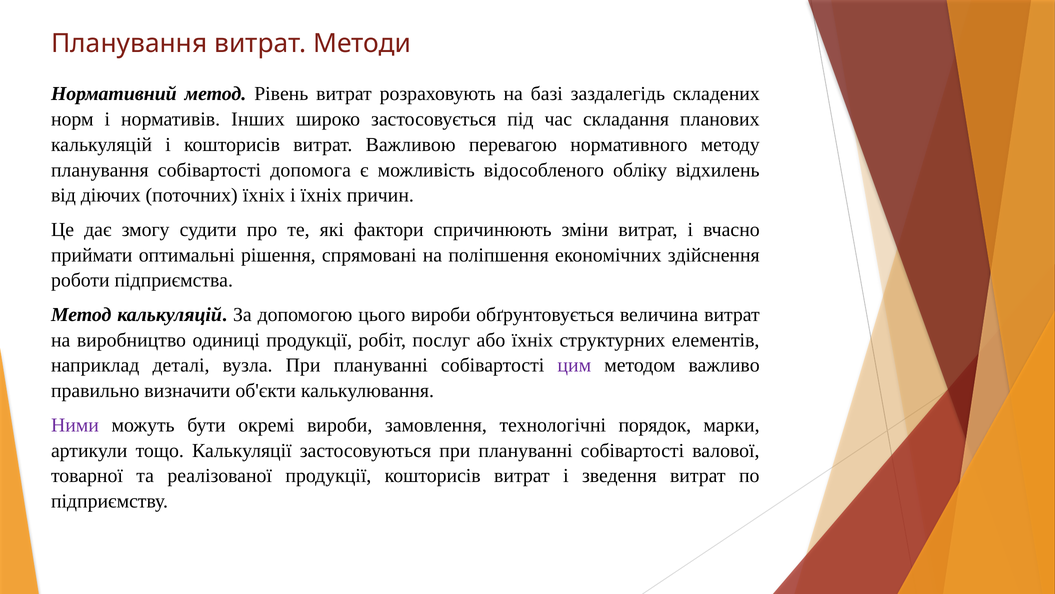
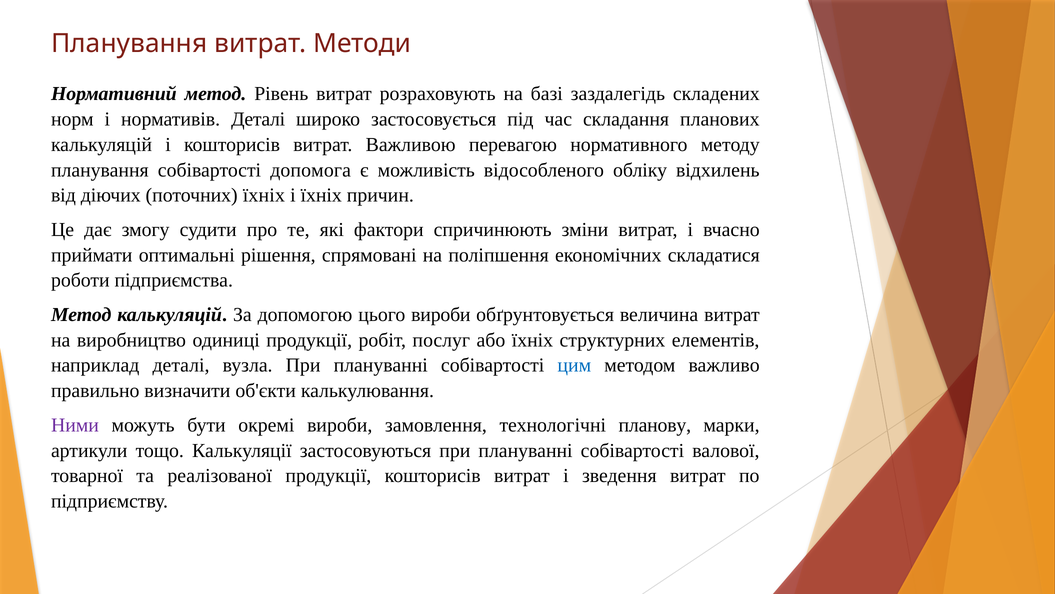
нормативів Інших: Інших -> Деталі (258, 119)
здійснення: здійснення -> складатися (714, 255)
цим colour: purple -> blue (574, 365)
порядок: порядок -> планову (655, 425)
